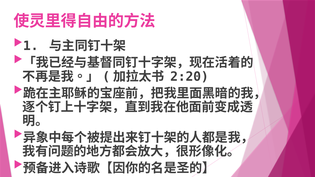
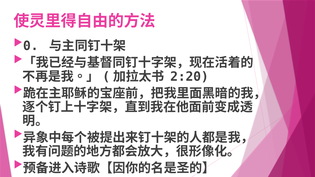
1: 1 -> 0 (31, 46)
